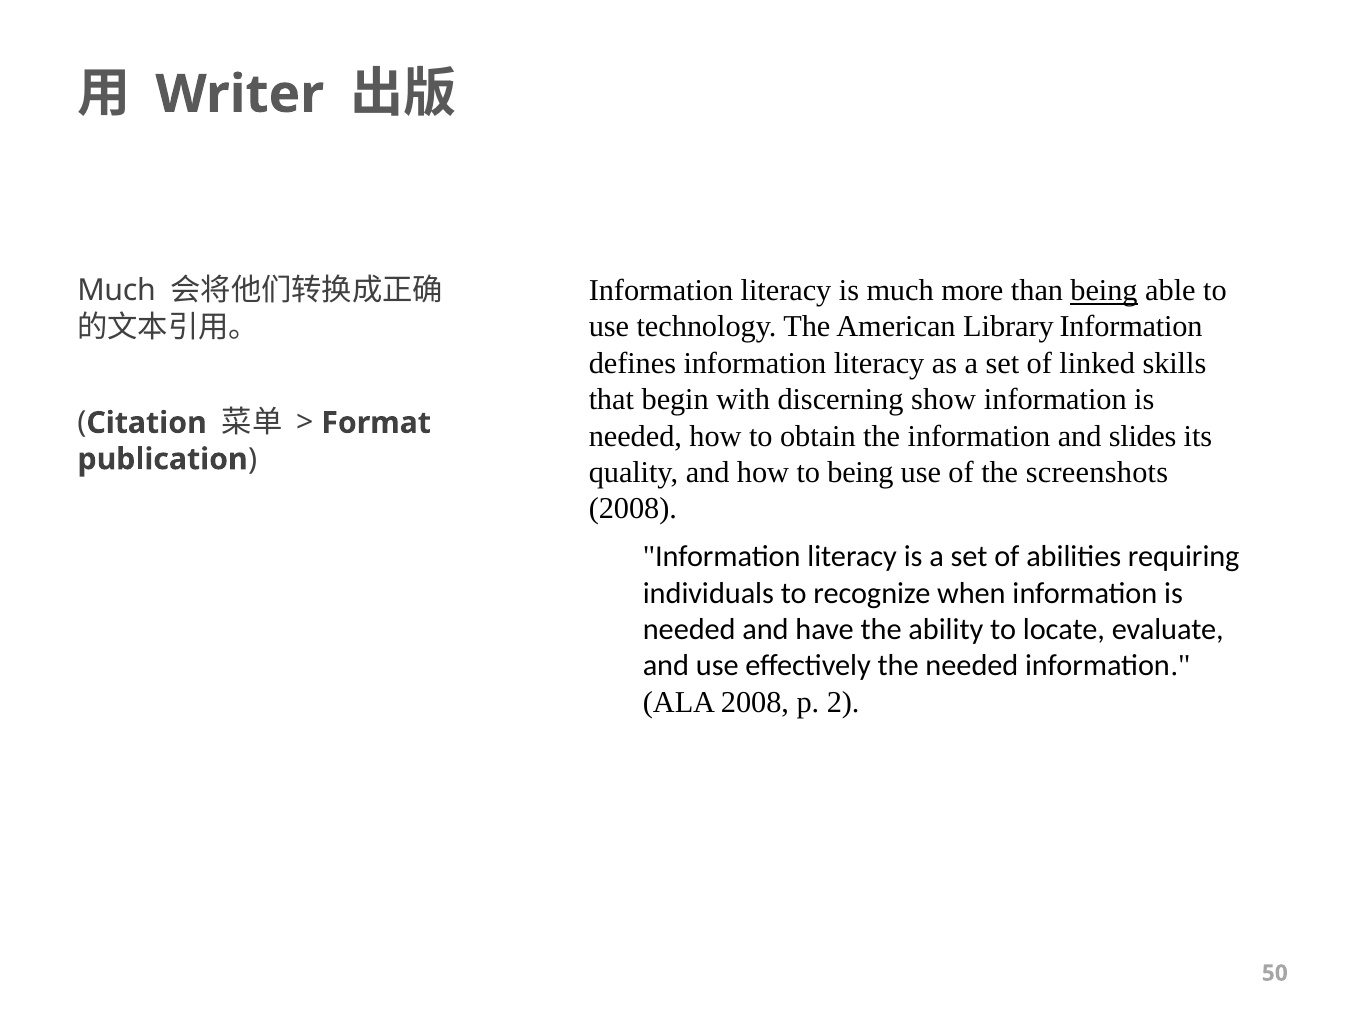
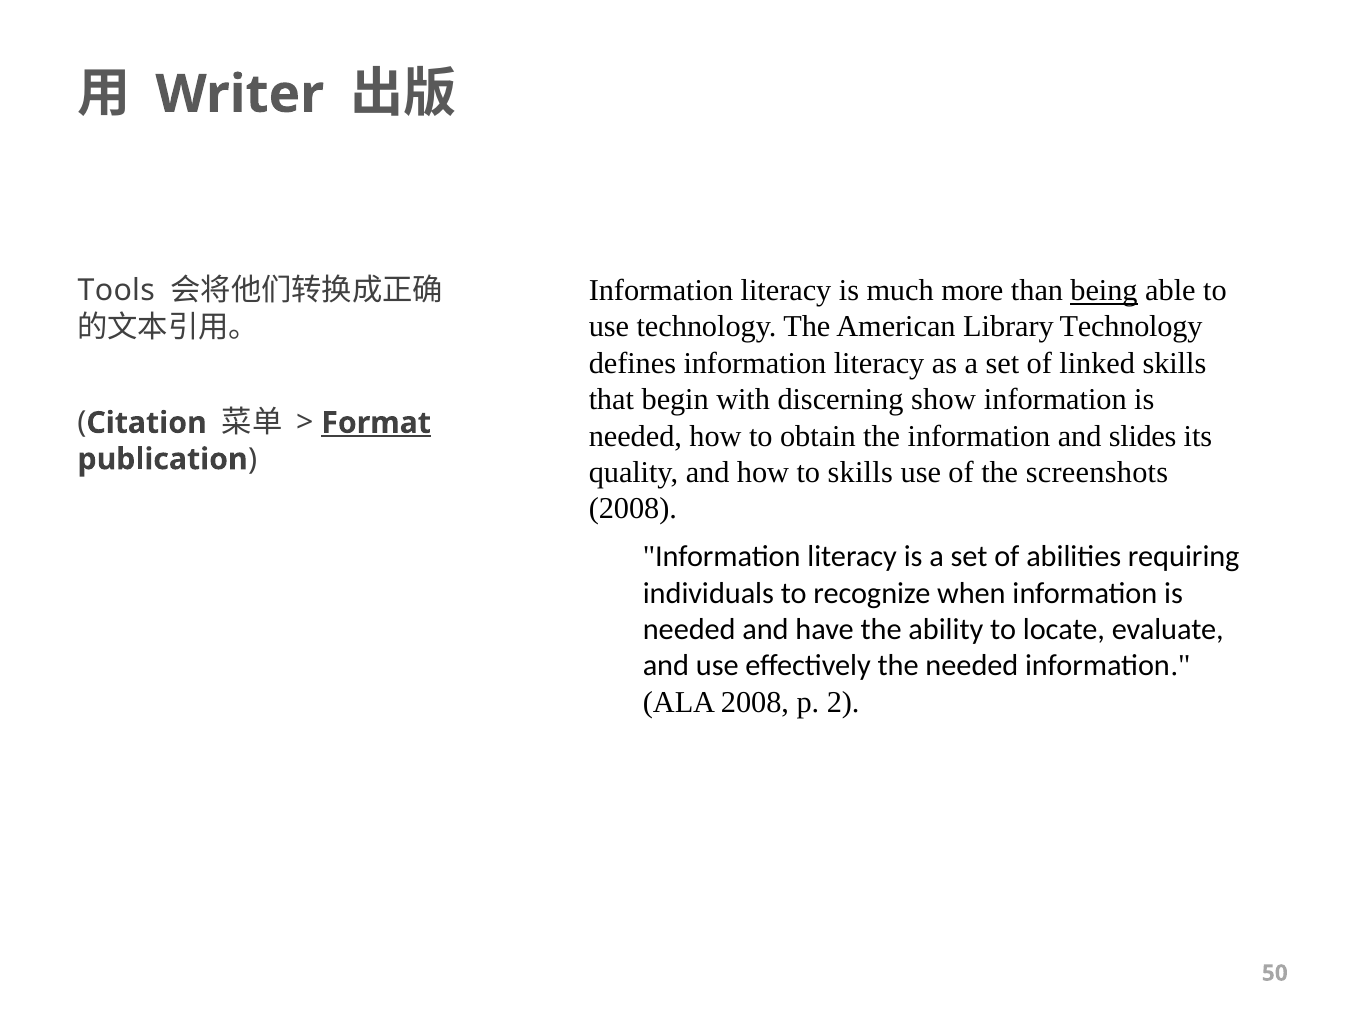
Much: Much -> Tools (116, 291)
Library Information: Information -> Technology (1131, 327)
Format underline: none -> present (376, 423)
to being: being -> skills (860, 473)
